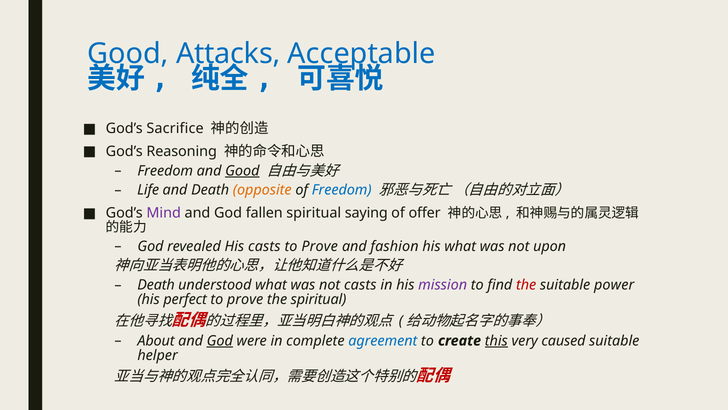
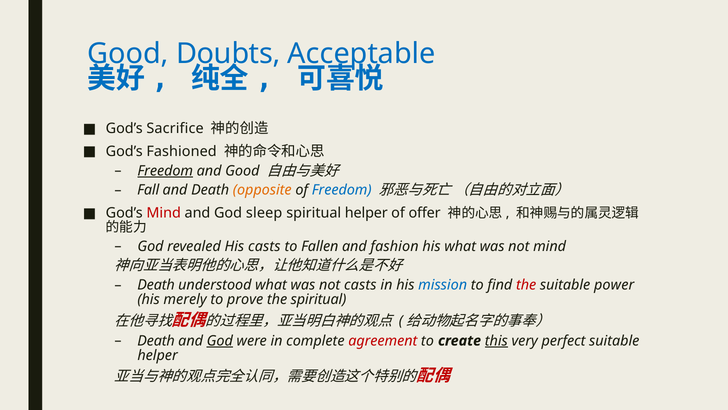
Attacks: Attacks -> Doubts (228, 54)
Reasoning: Reasoning -> Fashioned (182, 151)
Freedom underline: none -> present (165, 171)
Good underline: present -> none (242, 171)
Life: Life -> Fall (148, 190)
Mind colour: purple -> red (164, 213)
fallen: fallen -> sleep (264, 213)
spiritual saying: saying -> helper (366, 213)
Prove: Prove -> Fallen (320, 246)
not upon: upon -> mind (550, 246)
mission colour: purple -> blue (443, 285)
perfect: perfect -> merely (185, 299)
About: About -> Death (156, 340)
agreement colour: blue -> red (383, 340)
caused: caused -> perfect (563, 340)
